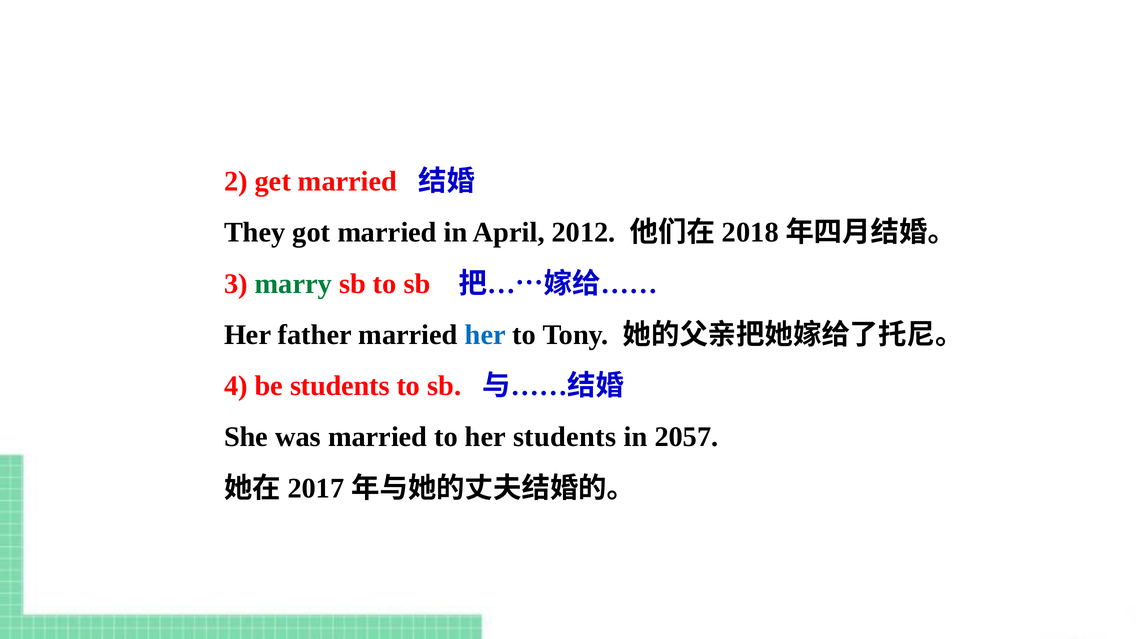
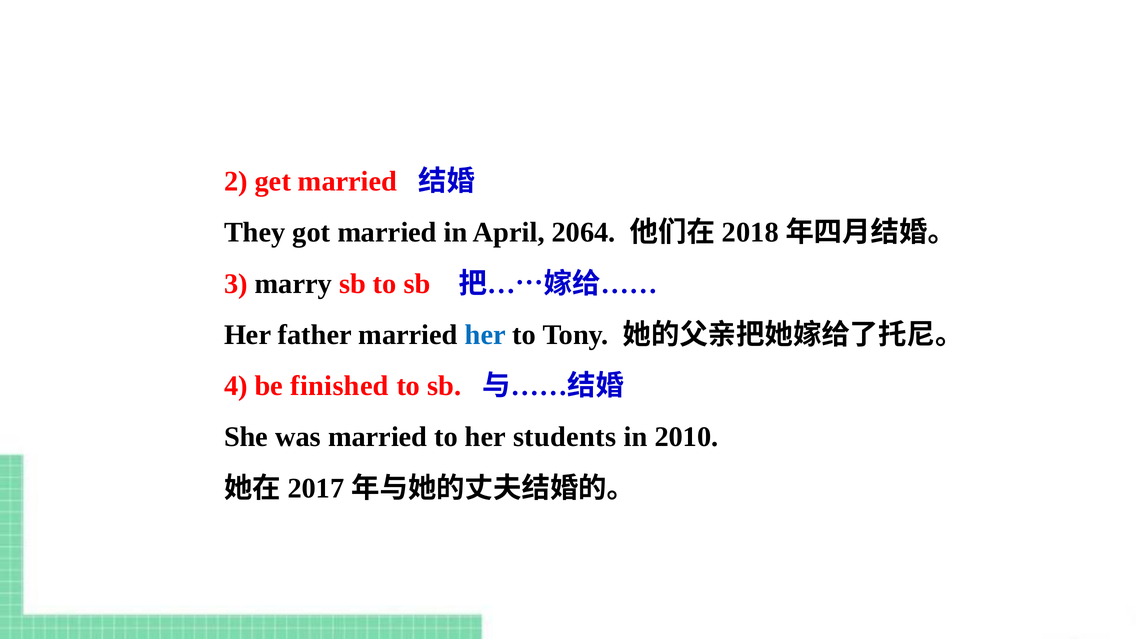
2012: 2012 -> 2064 (584, 233)
marry colour: green -> black (293, 284)
be students: students -> finished (340, 386)
2057: 2057 -> 2010 (686, 437)
